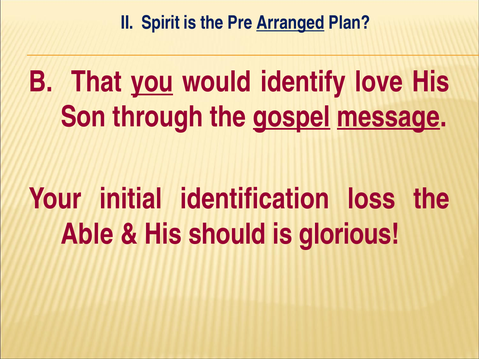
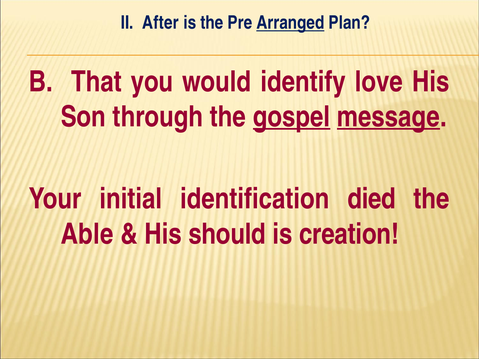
Spirit: Spirit -> After (161, 23)
you underline: present -> none (152, 82)
loss: loss -> died (372, 199)
glorious: glorious -> creation (349, 234)
